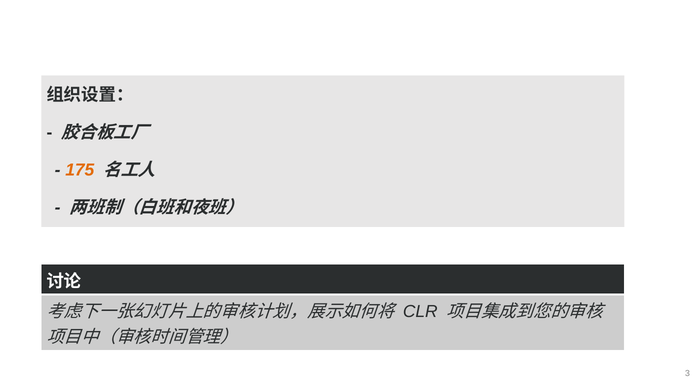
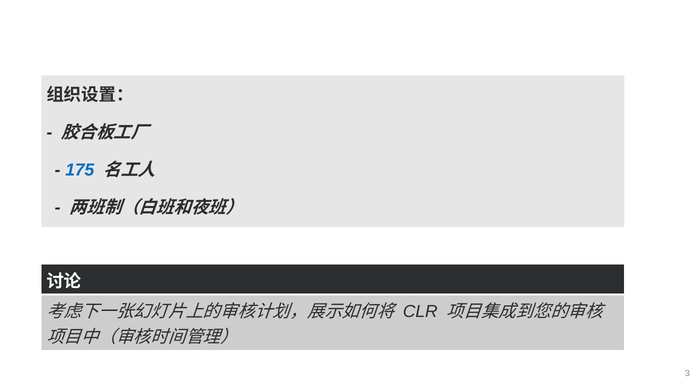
175 colour: orange -> blue (80, 170)
